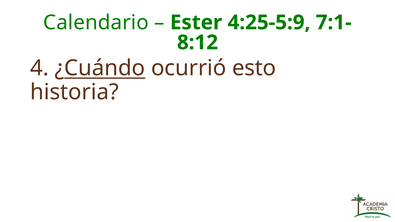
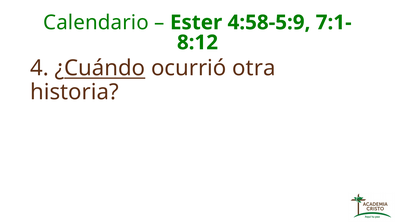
4:25-5:9: 4:25-5:9 -> 4:58-5:9 (269, 23)
esto: esto -> otra (254, 68)
